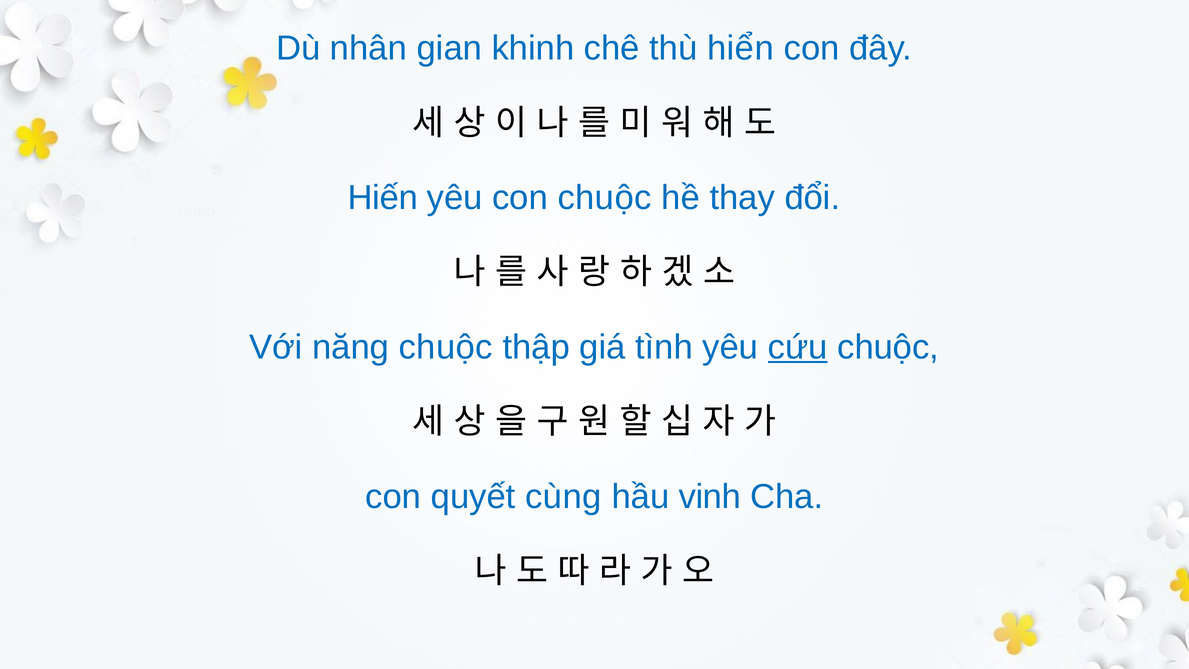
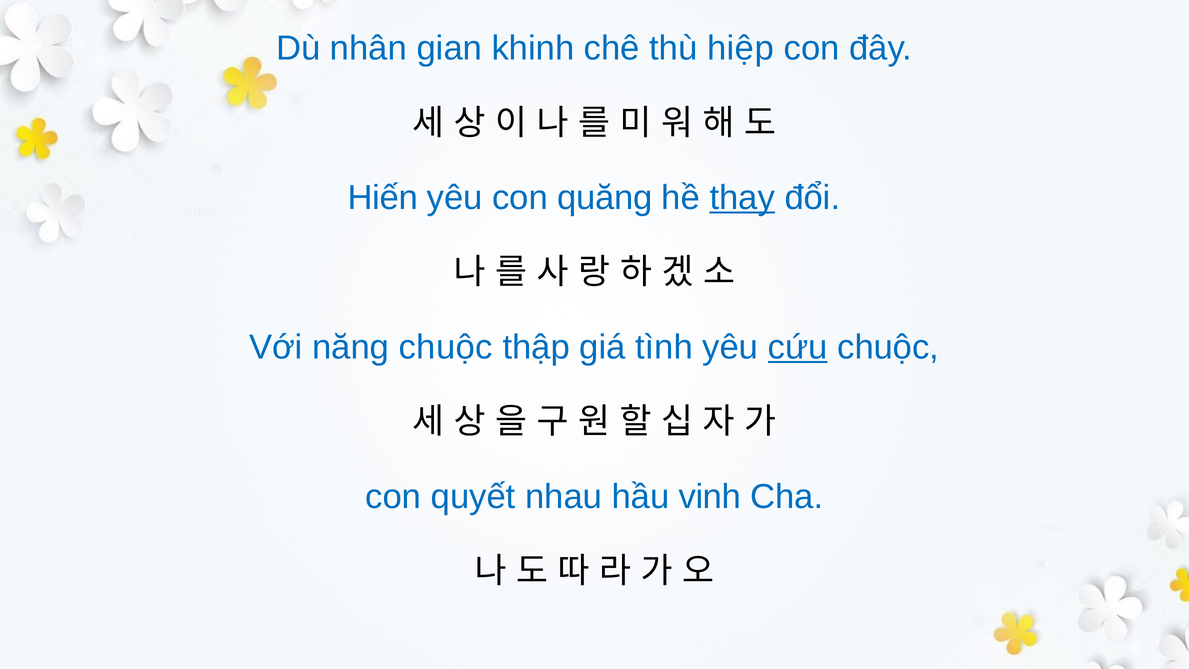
hiển: hiển -> hiệp (740, 48)
con chuộc: chuộc -> quăng (605, 198)
thay underline: none -> present (742, 198)
cùng: cùng -> nhau (564, 496)
